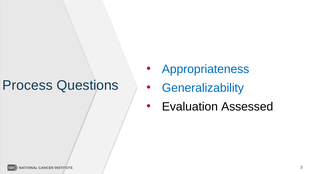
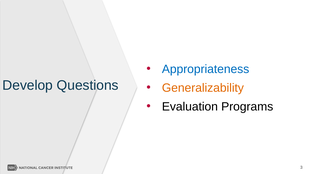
Process: Process -> Develop (28, 85)
Generalizability colour: blue -> orange (203, 88)
Assessed: Assessed -> Programs (247, 107)
